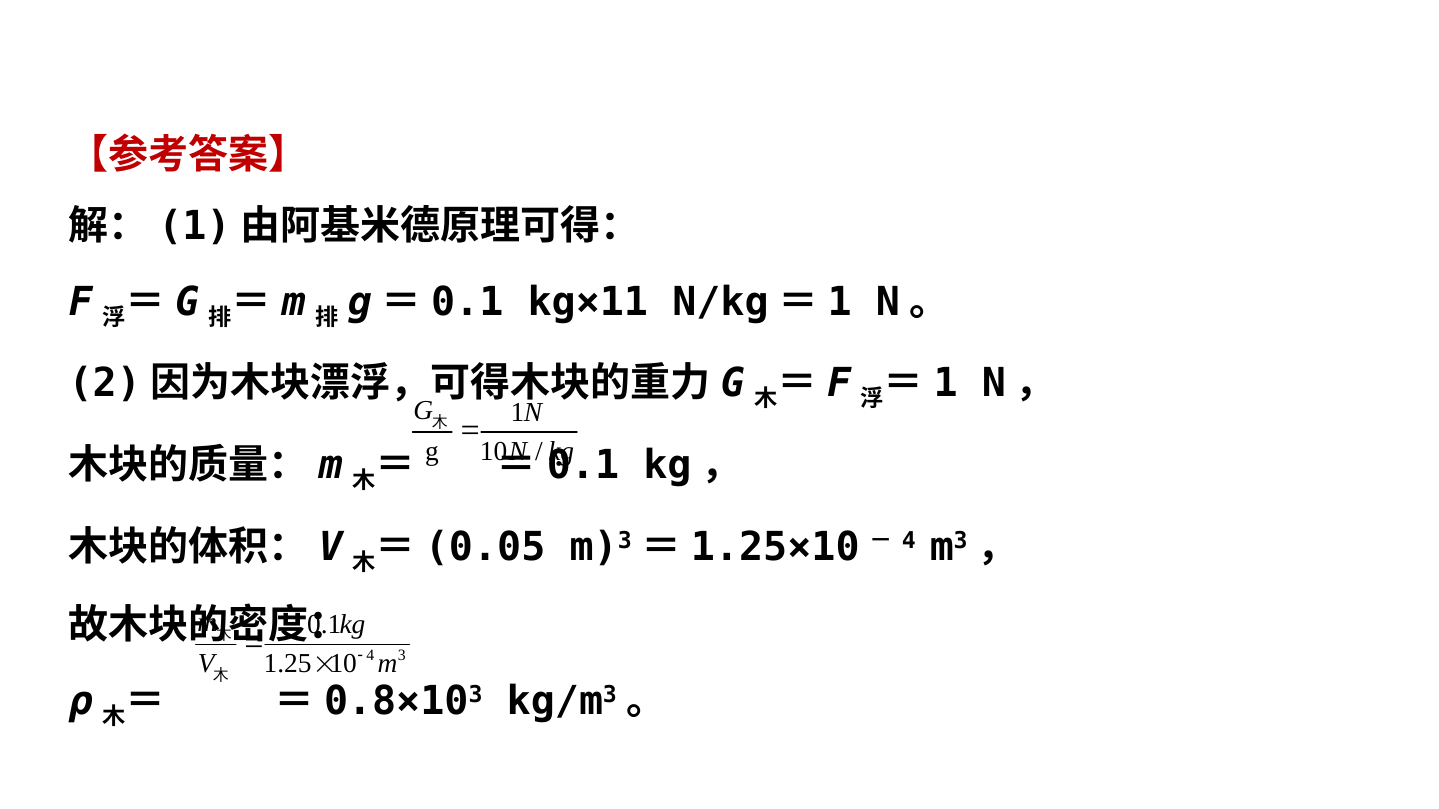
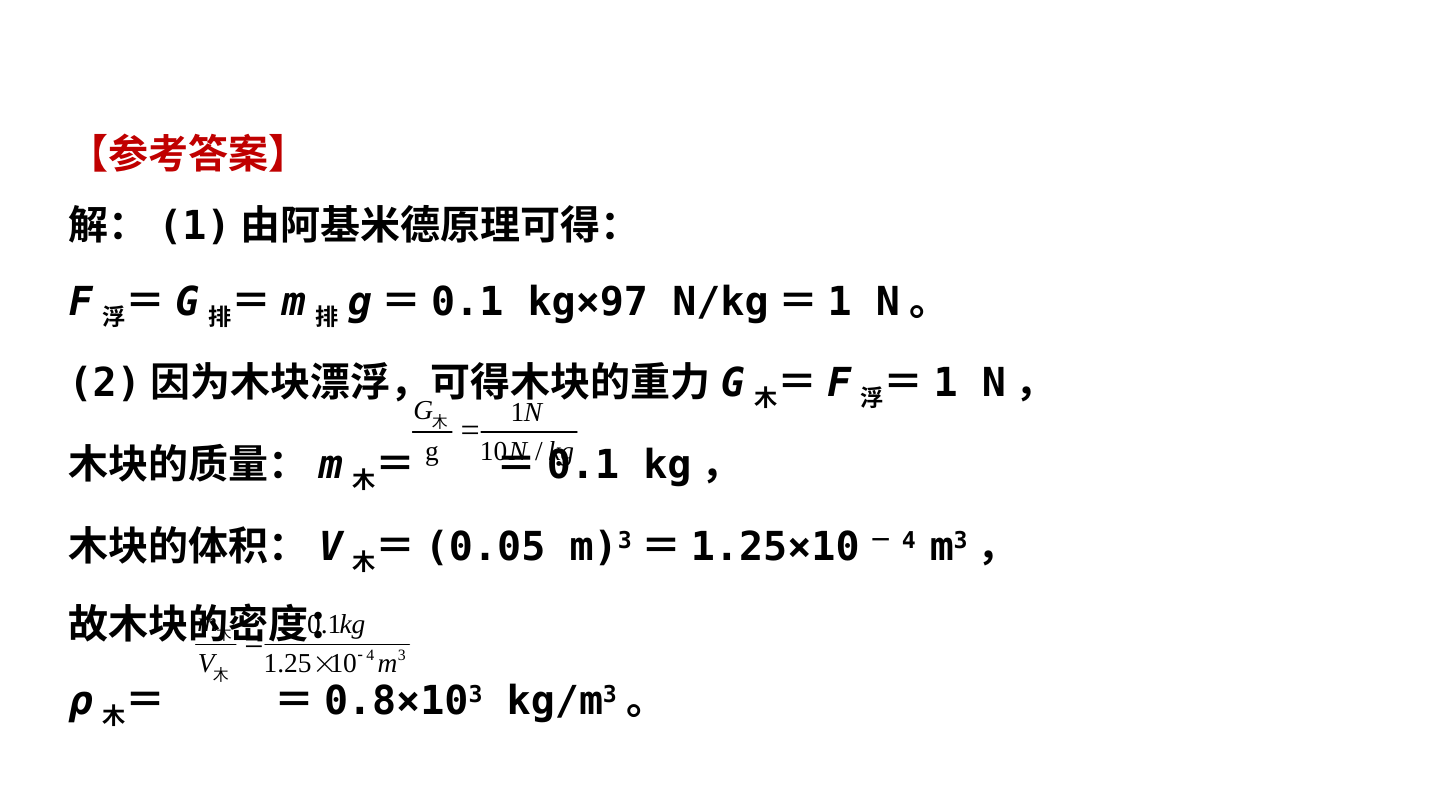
kg×11: kg×11 -> kg×97 (588, 302)
